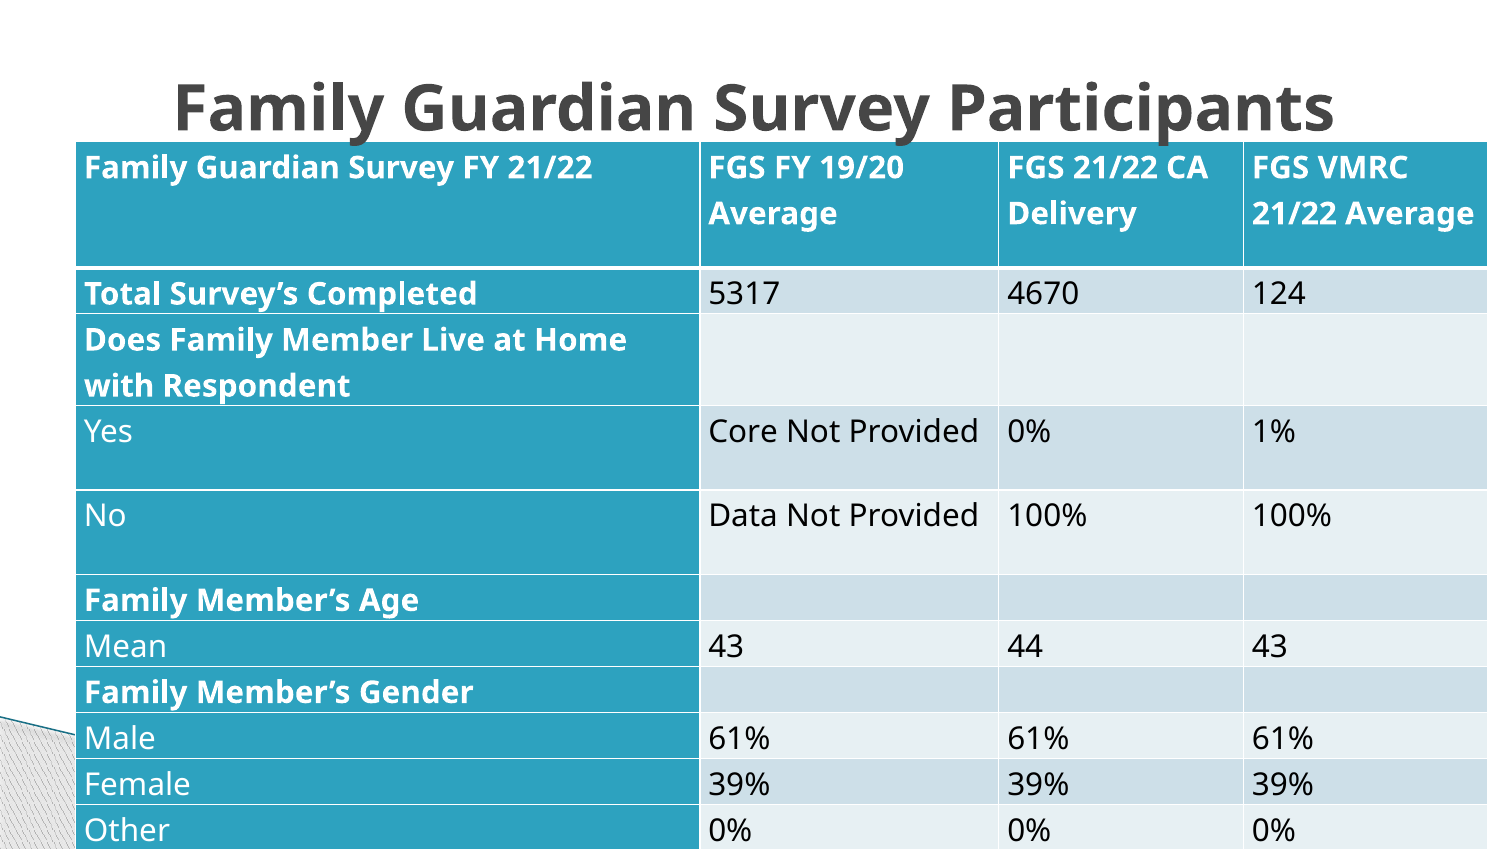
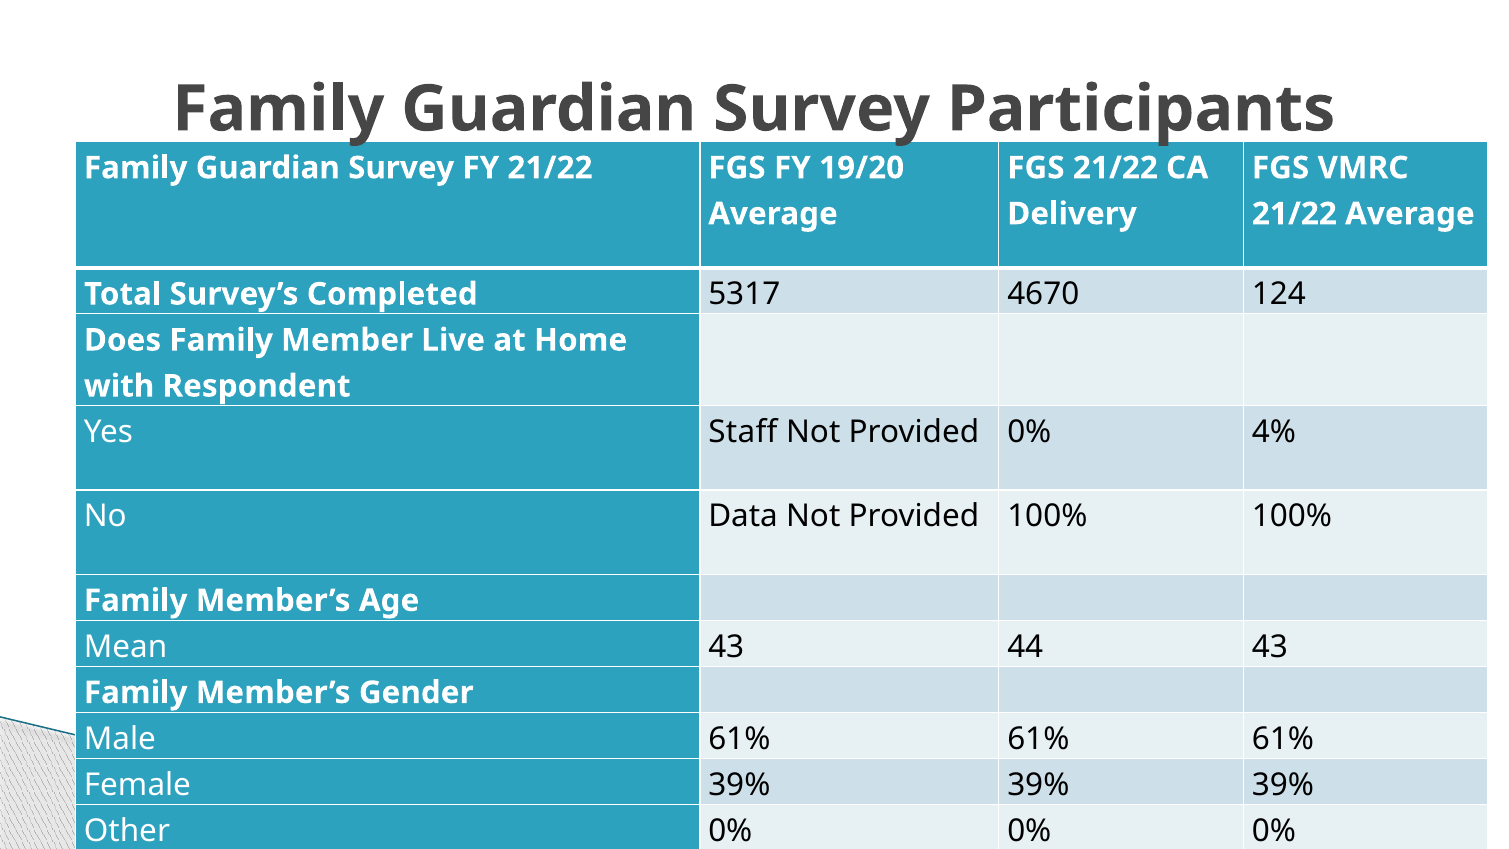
Core: Core -> Staff (743, 432)
1%: 1% -> 4% (1274, 432)
